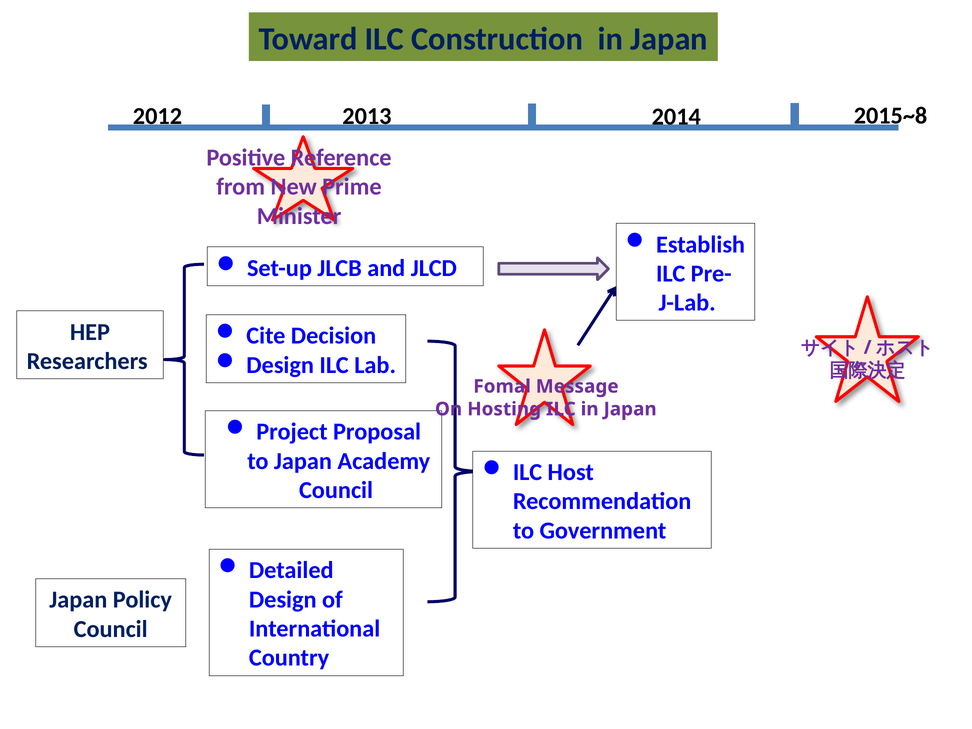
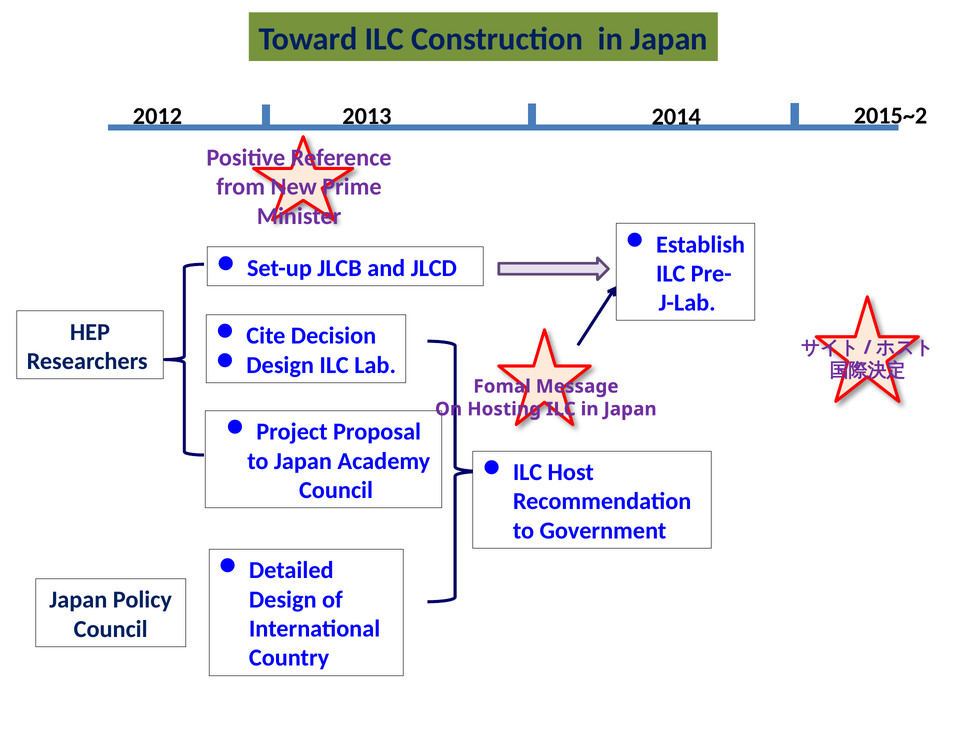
2015~8: 2015~8 -> 2015~2 (891, 116)
